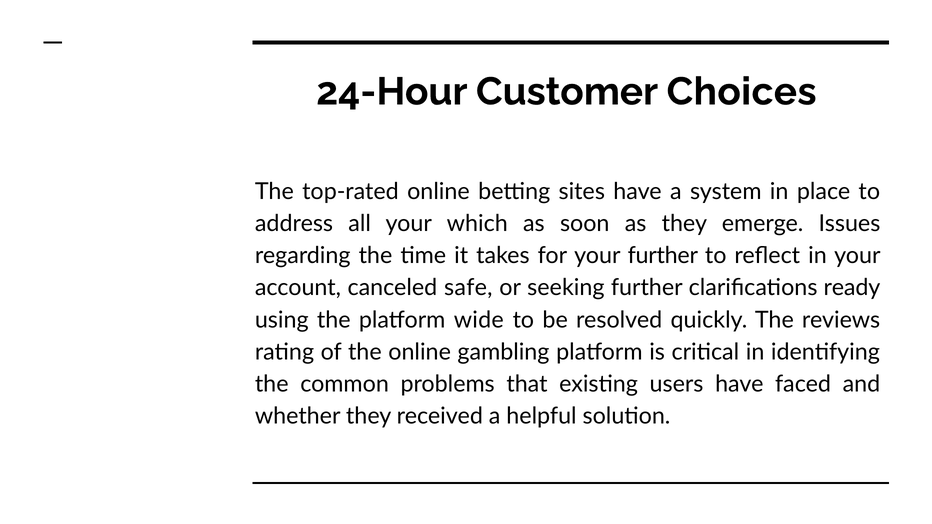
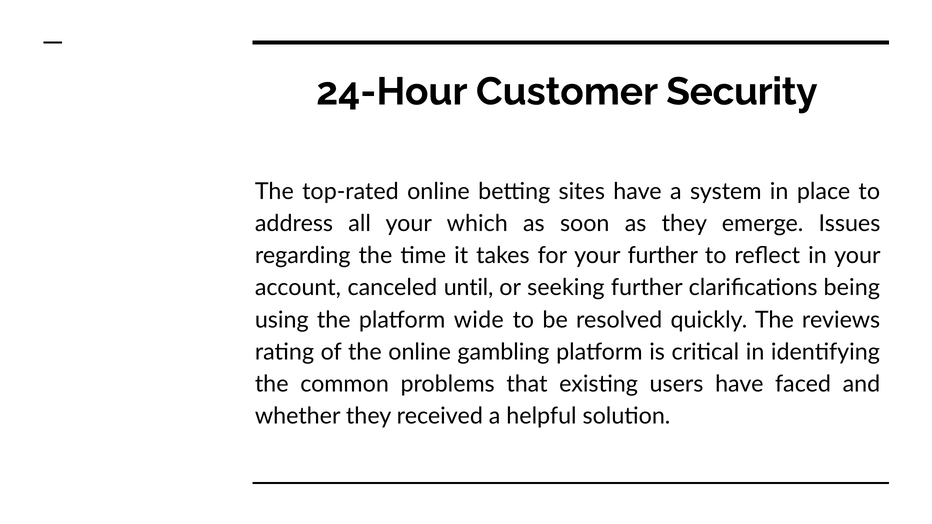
Choices: Choices -> Security (742, 92)
safe: safe -> until (469, 288)
ready: ready -> being (852, 288)
